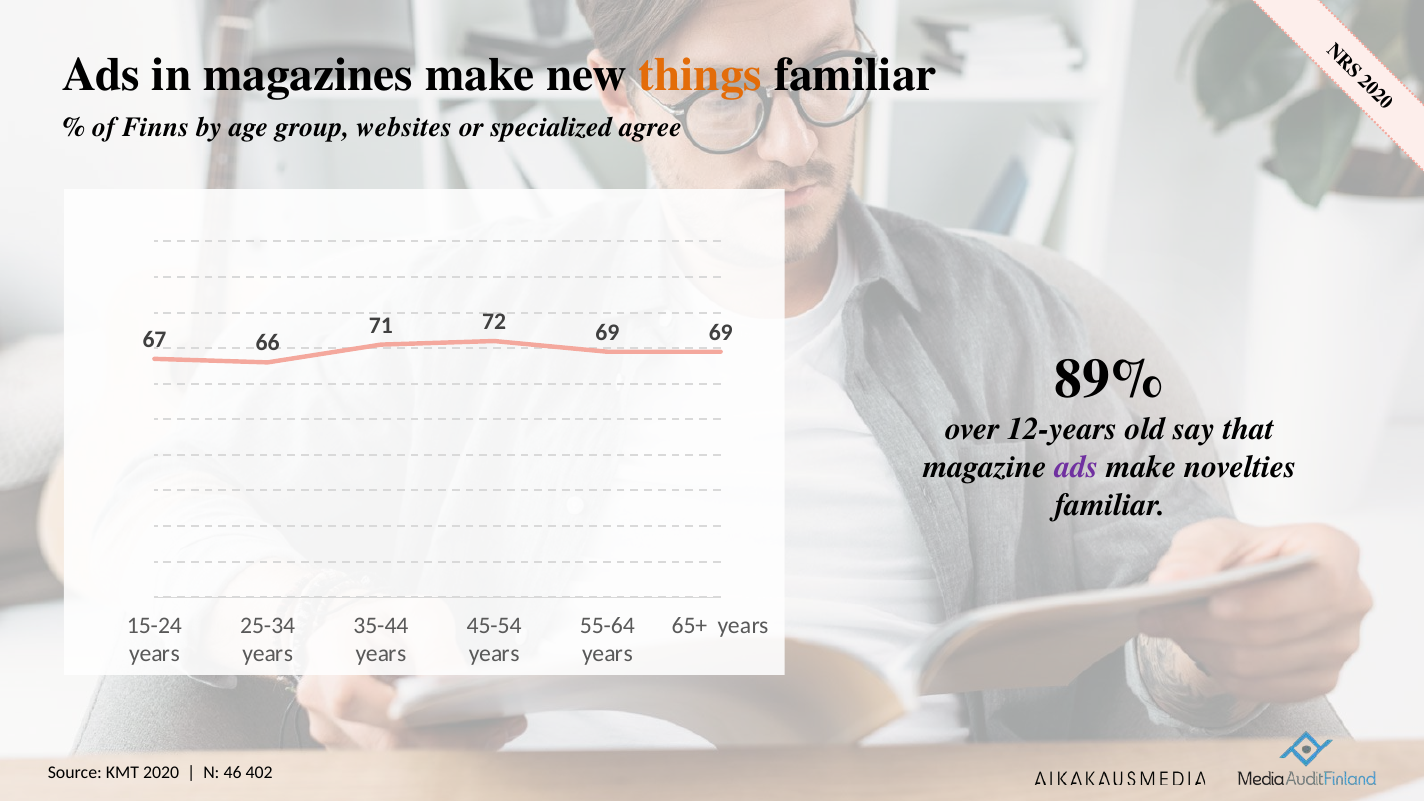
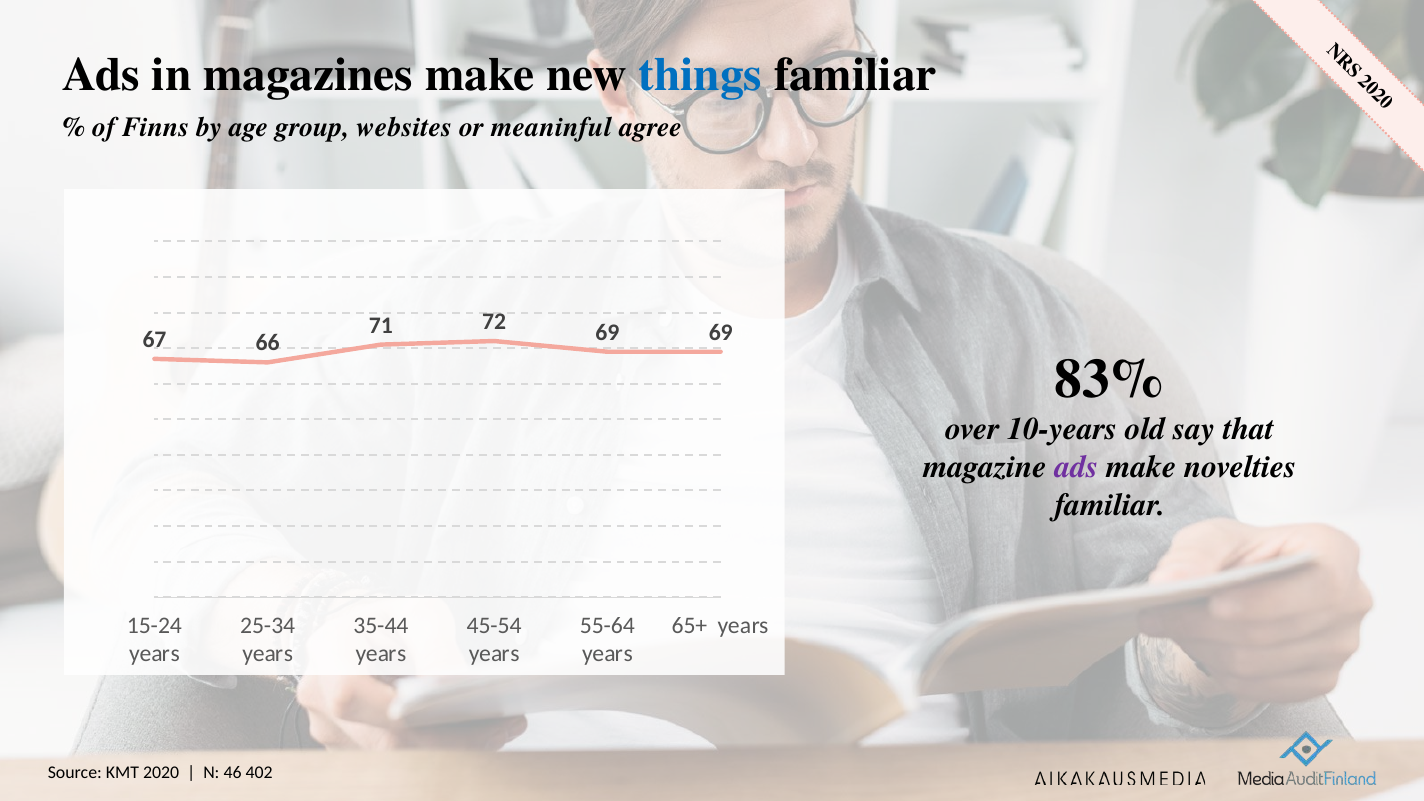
things colour: orange -> blue (700, 75)
specialized: specialized -> meaninful (551, 127)
89%: 89% -> 83% (1110, 379)
12-years: 12-years -> 10-years (1062, 430)
